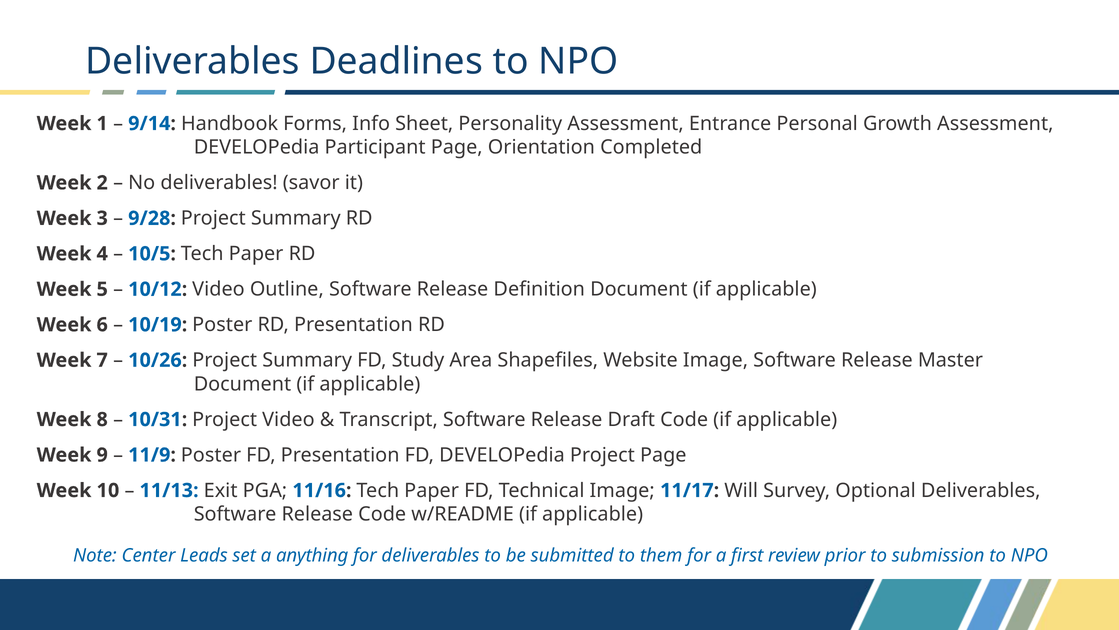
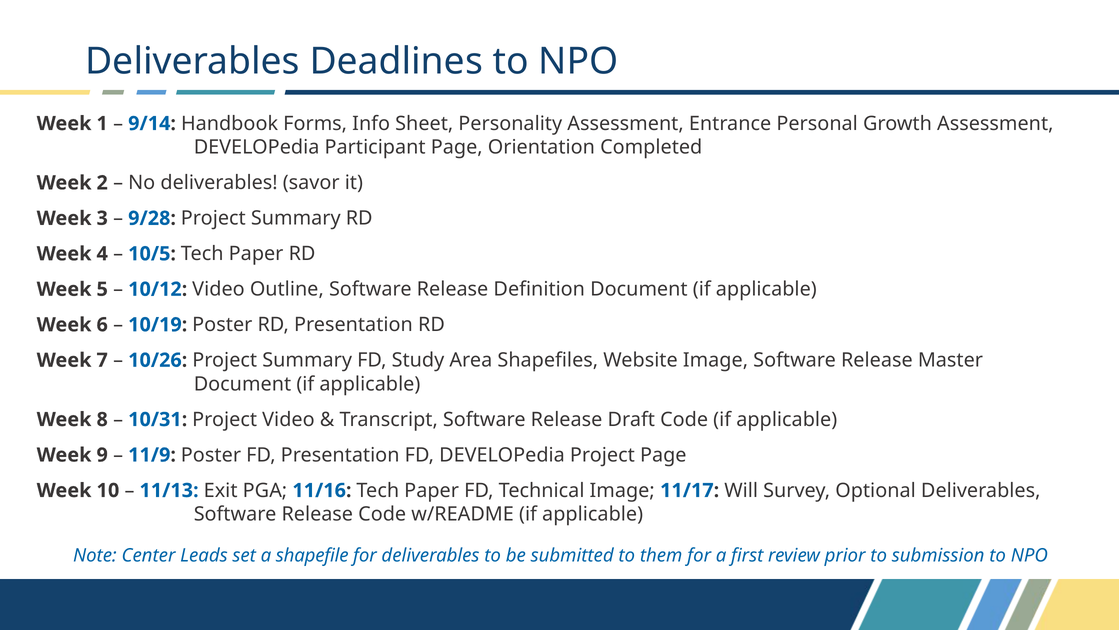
anything: anything -> shapefile (312, 555)
